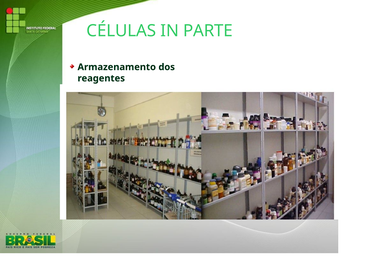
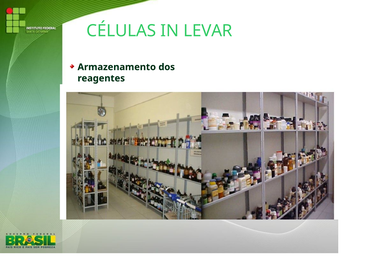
PARTE: PARTE -> LEVAR (208, 31)
